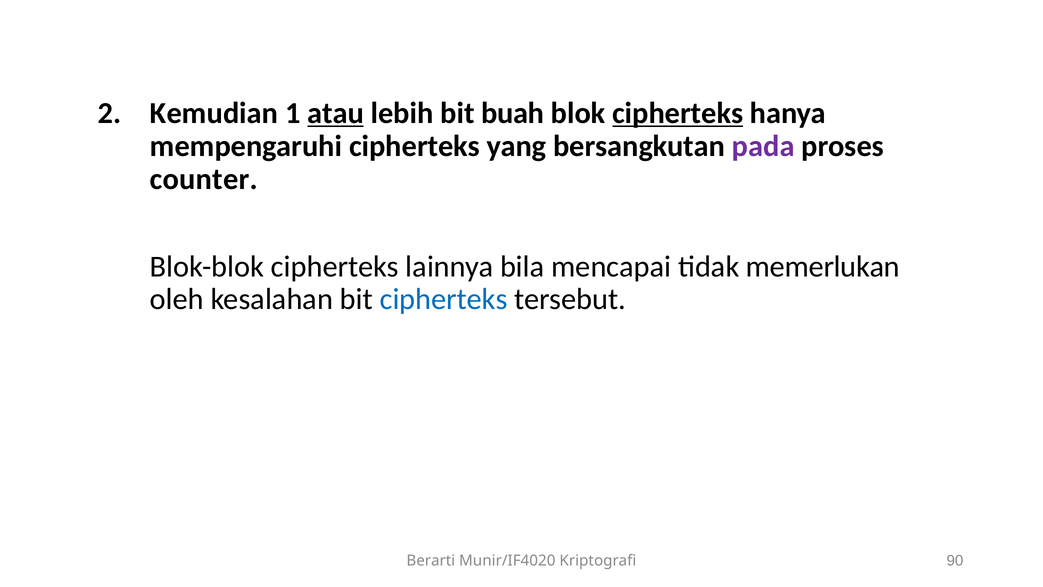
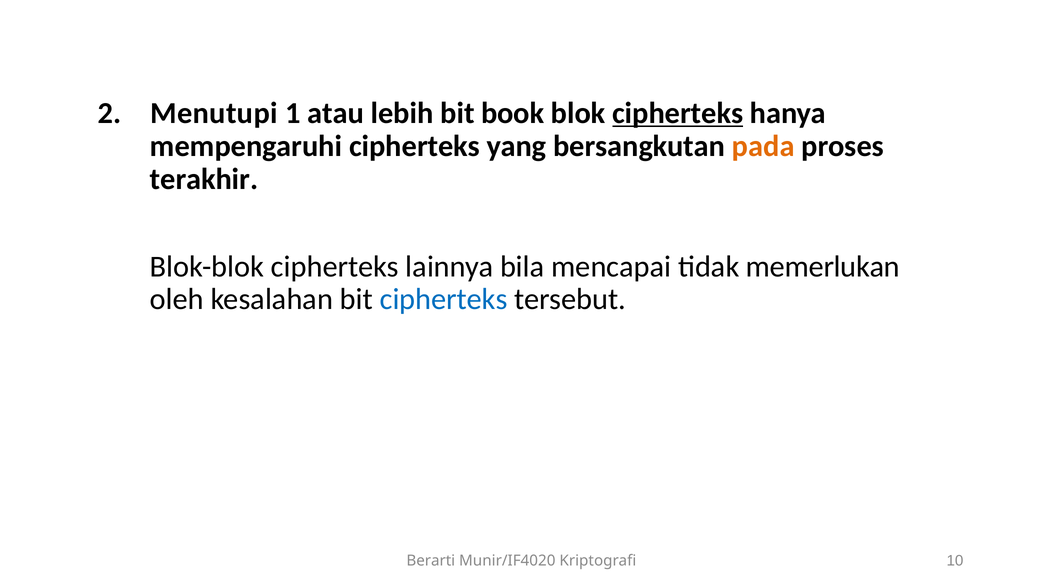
Kemudian: Kemudian -> Menutupi (214, 113)
atau underline: present -> none (336, 113)
buah: buah -> book (513, 113)
pada colour: purple -> orange (763, 146)
counter: counter -> terakhir (204, 179)
90: 90 -> 10 (955, 560)
